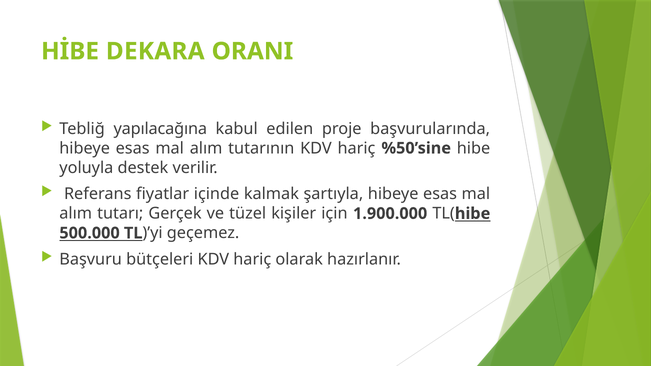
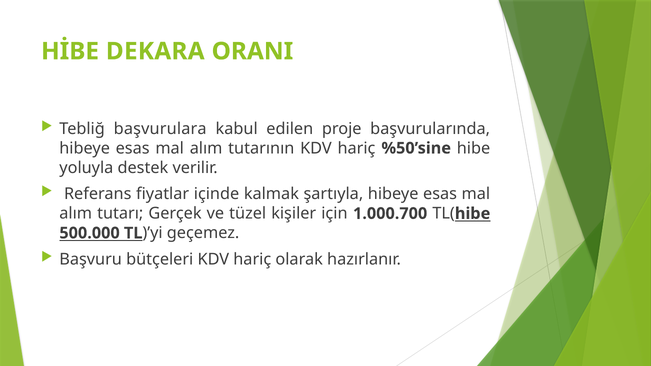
yapılacağına: yapılacağına -> başvurulara (160, 129)
1.900.000: 1.900.000 -> 1.000.700 (390, 214)
